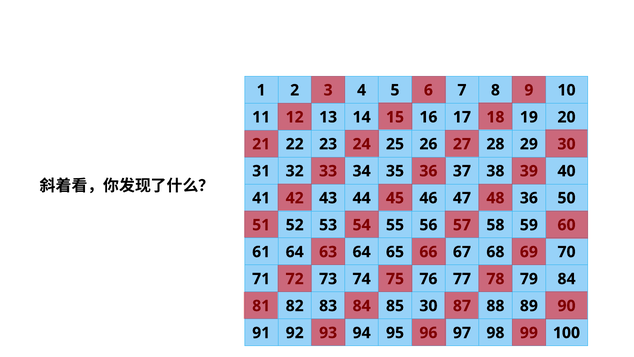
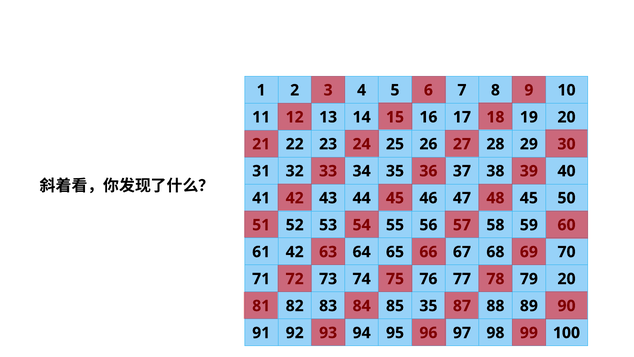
36: 36 -> 45 (529, 198)
61 64: 64 -> 42 (295, 252)
79 84: 84 -> 20 (567, 279)
85 30: 30 -> 35 (428, 306)
